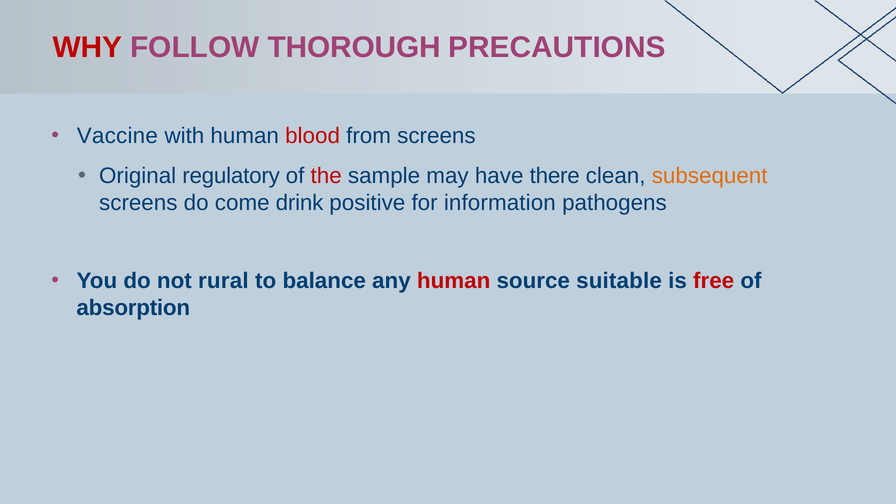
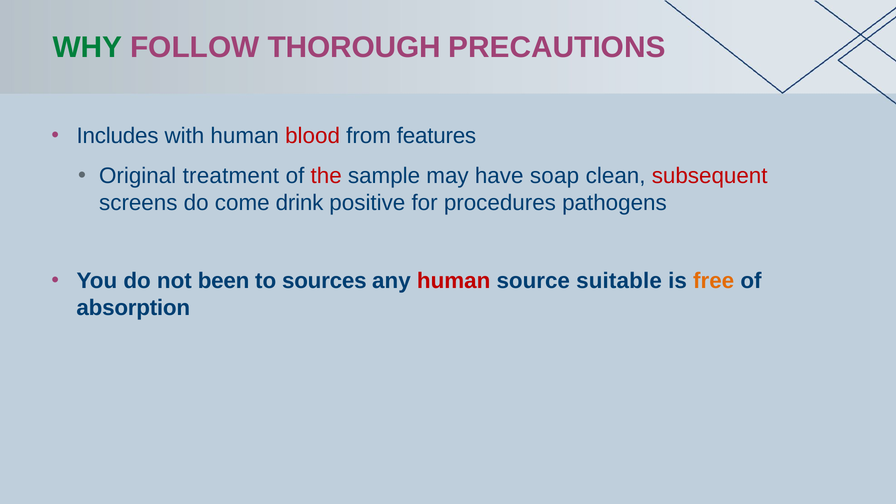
WHY colour: red -> green (88, 47)
Vaccine: Vaccine -> Includes (118, 136)
from screens: screens -> features (437, 136)
regulatory: regulatory -> treatment (231, 176)
there: there -> soap (555, 176)
subsequent colour: orange -> red (710, 176)
information: information -> procedures (500, 203)
rural: rural -> been (224, 281)
balance: balance -> sources (324, 281)
free colour: red -> orange (714, 281)
